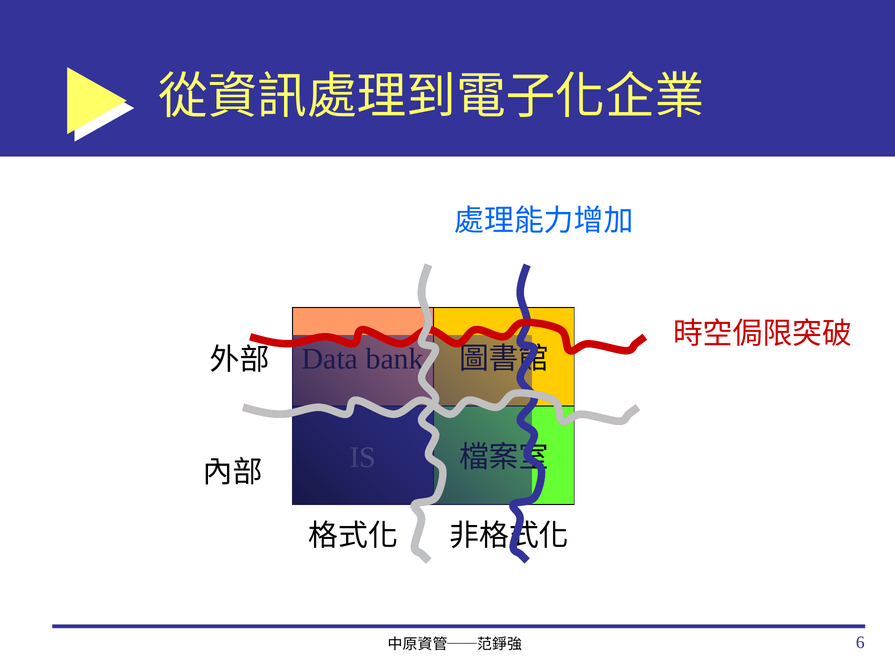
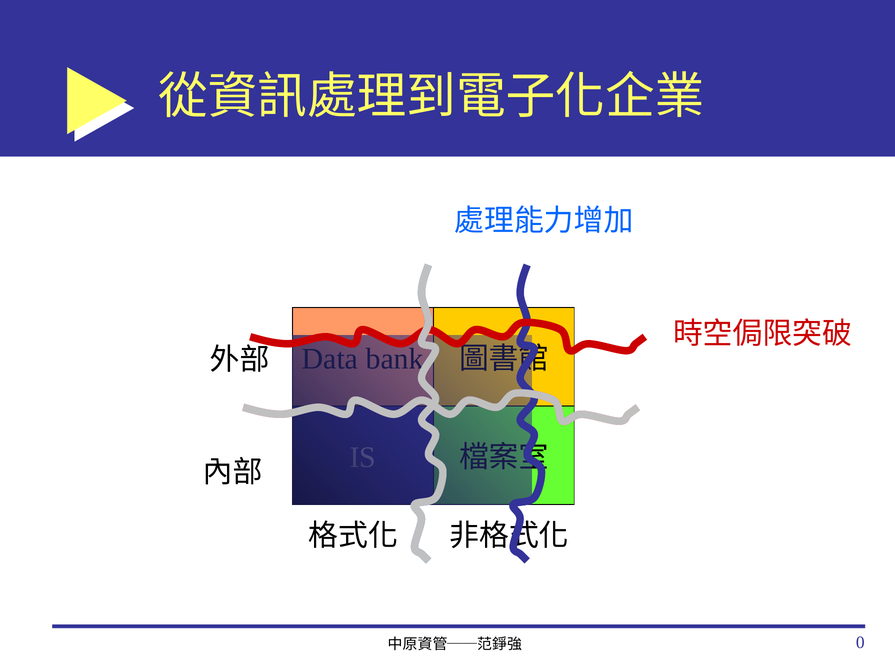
6: 6 -> 0 (860, 643)
